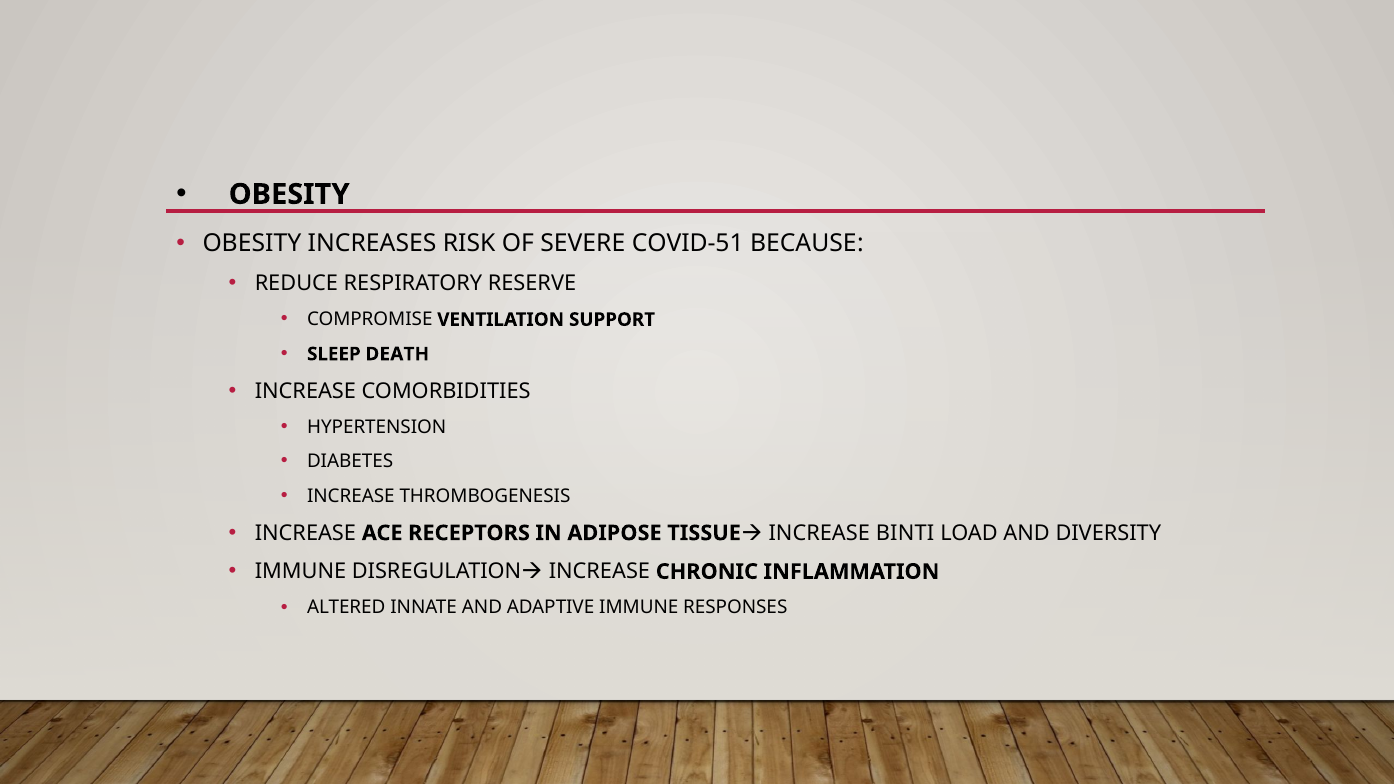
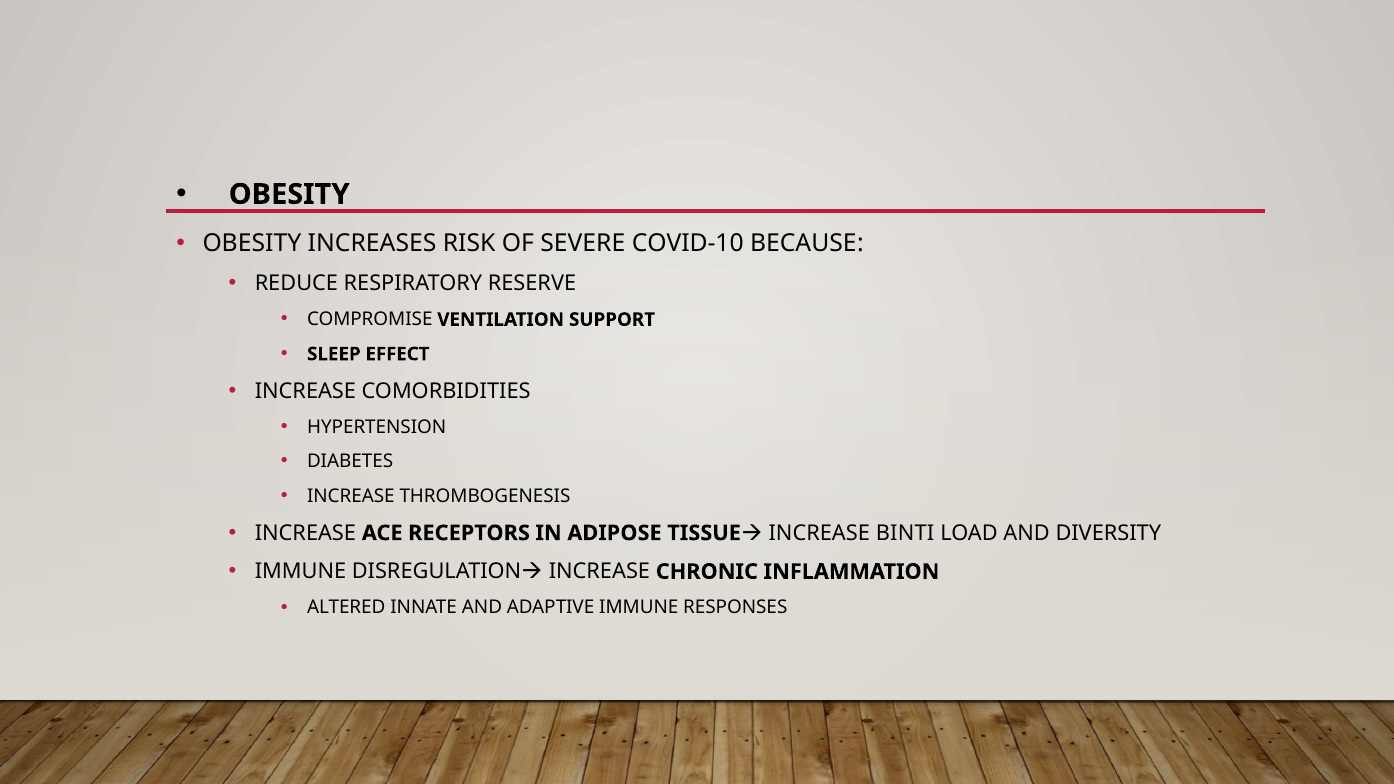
COVID-51: COVID-51 -> COVID-10 (688, 244)
DEATH: DEATH -> EFFECT (397, 354)
